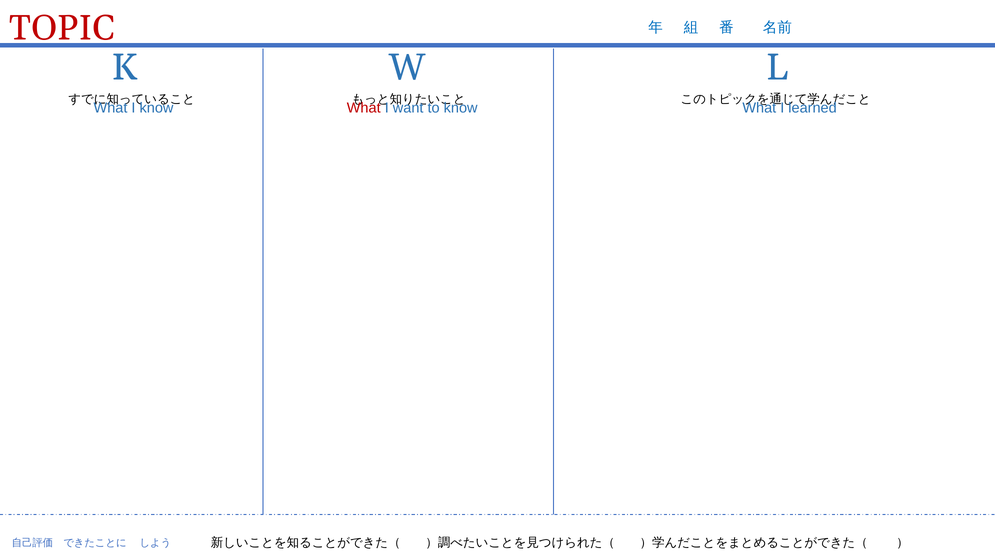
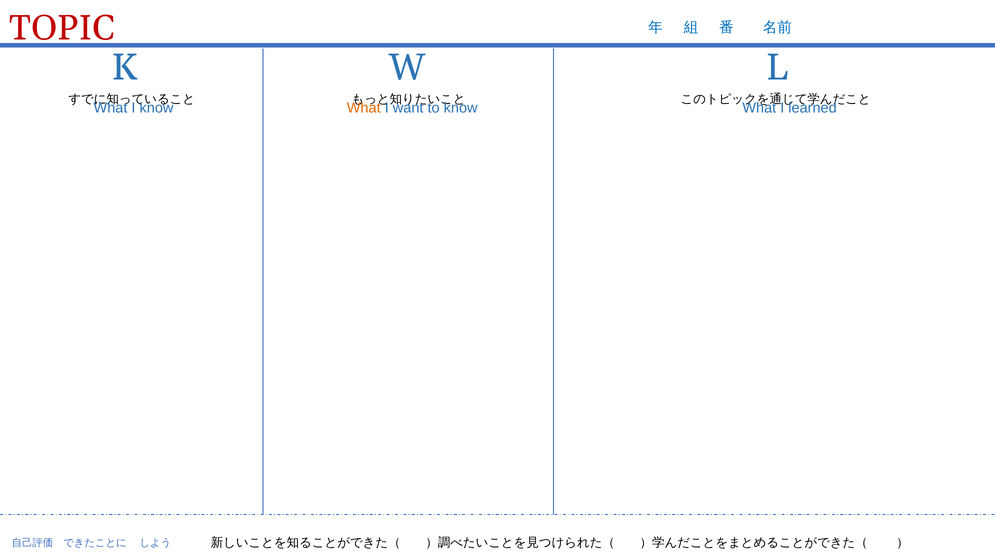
What colour: red -> orange (364, 108)
